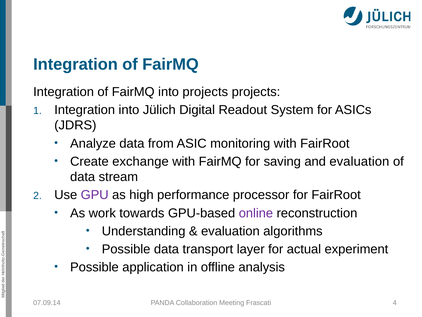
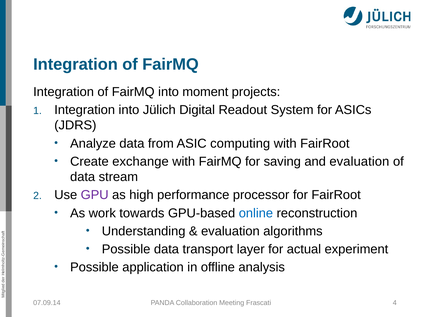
into projects: projects -> moment (205, 92)
monitoring: monitoring -> computing (240, 143)
online colour: purple -> blue (256, 213)
